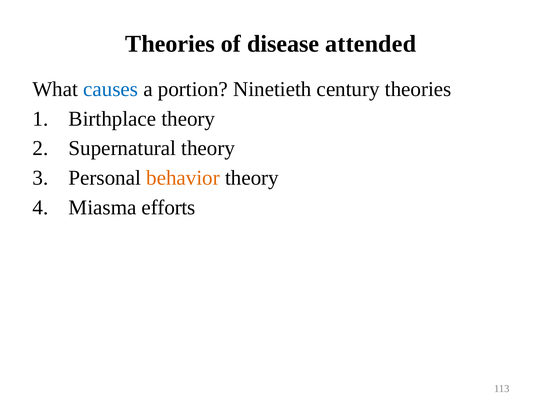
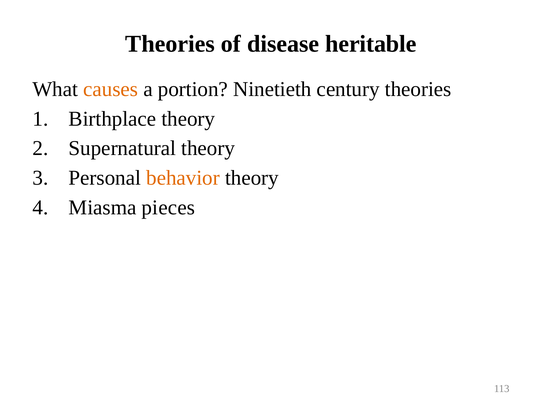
attended: attended -> heritable (371, 44)
causes colour: blue -> orange (111, 89)
efforts: efforts -> pieces (168, 207)
